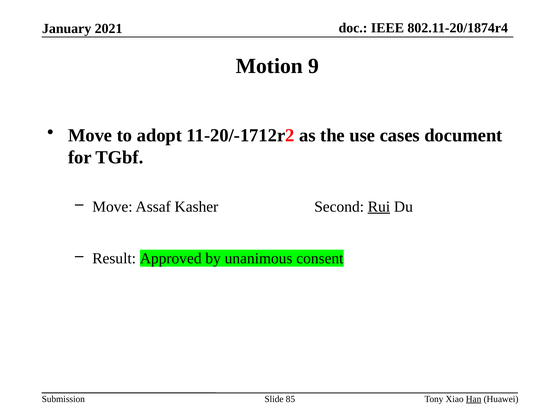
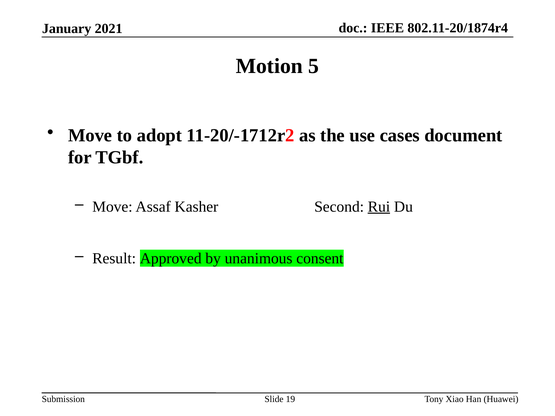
9: 9 -> 5 (314, 66)
85: 85 -> 19 (290, 399)
Han underline: present -> none (474, 399)
